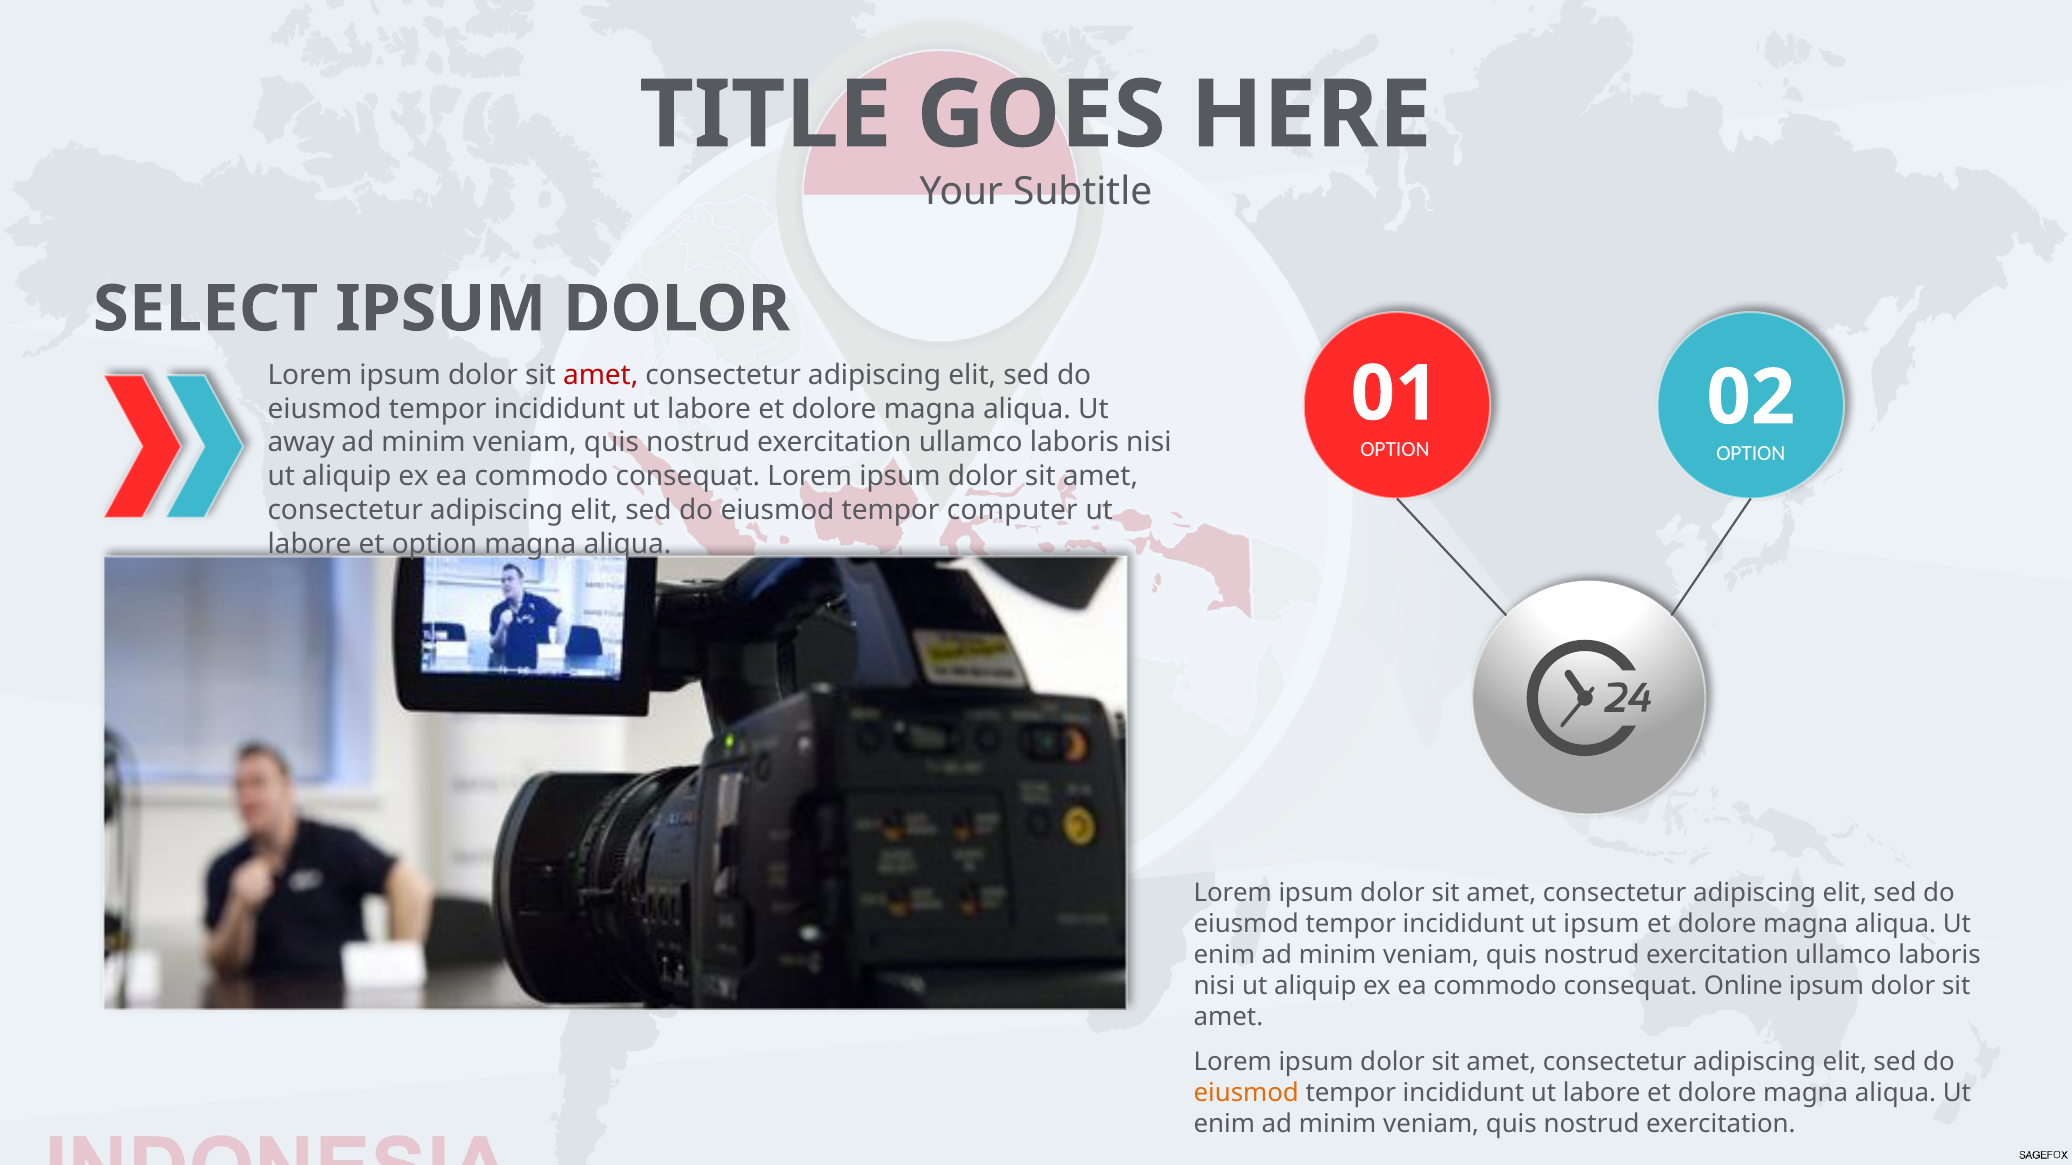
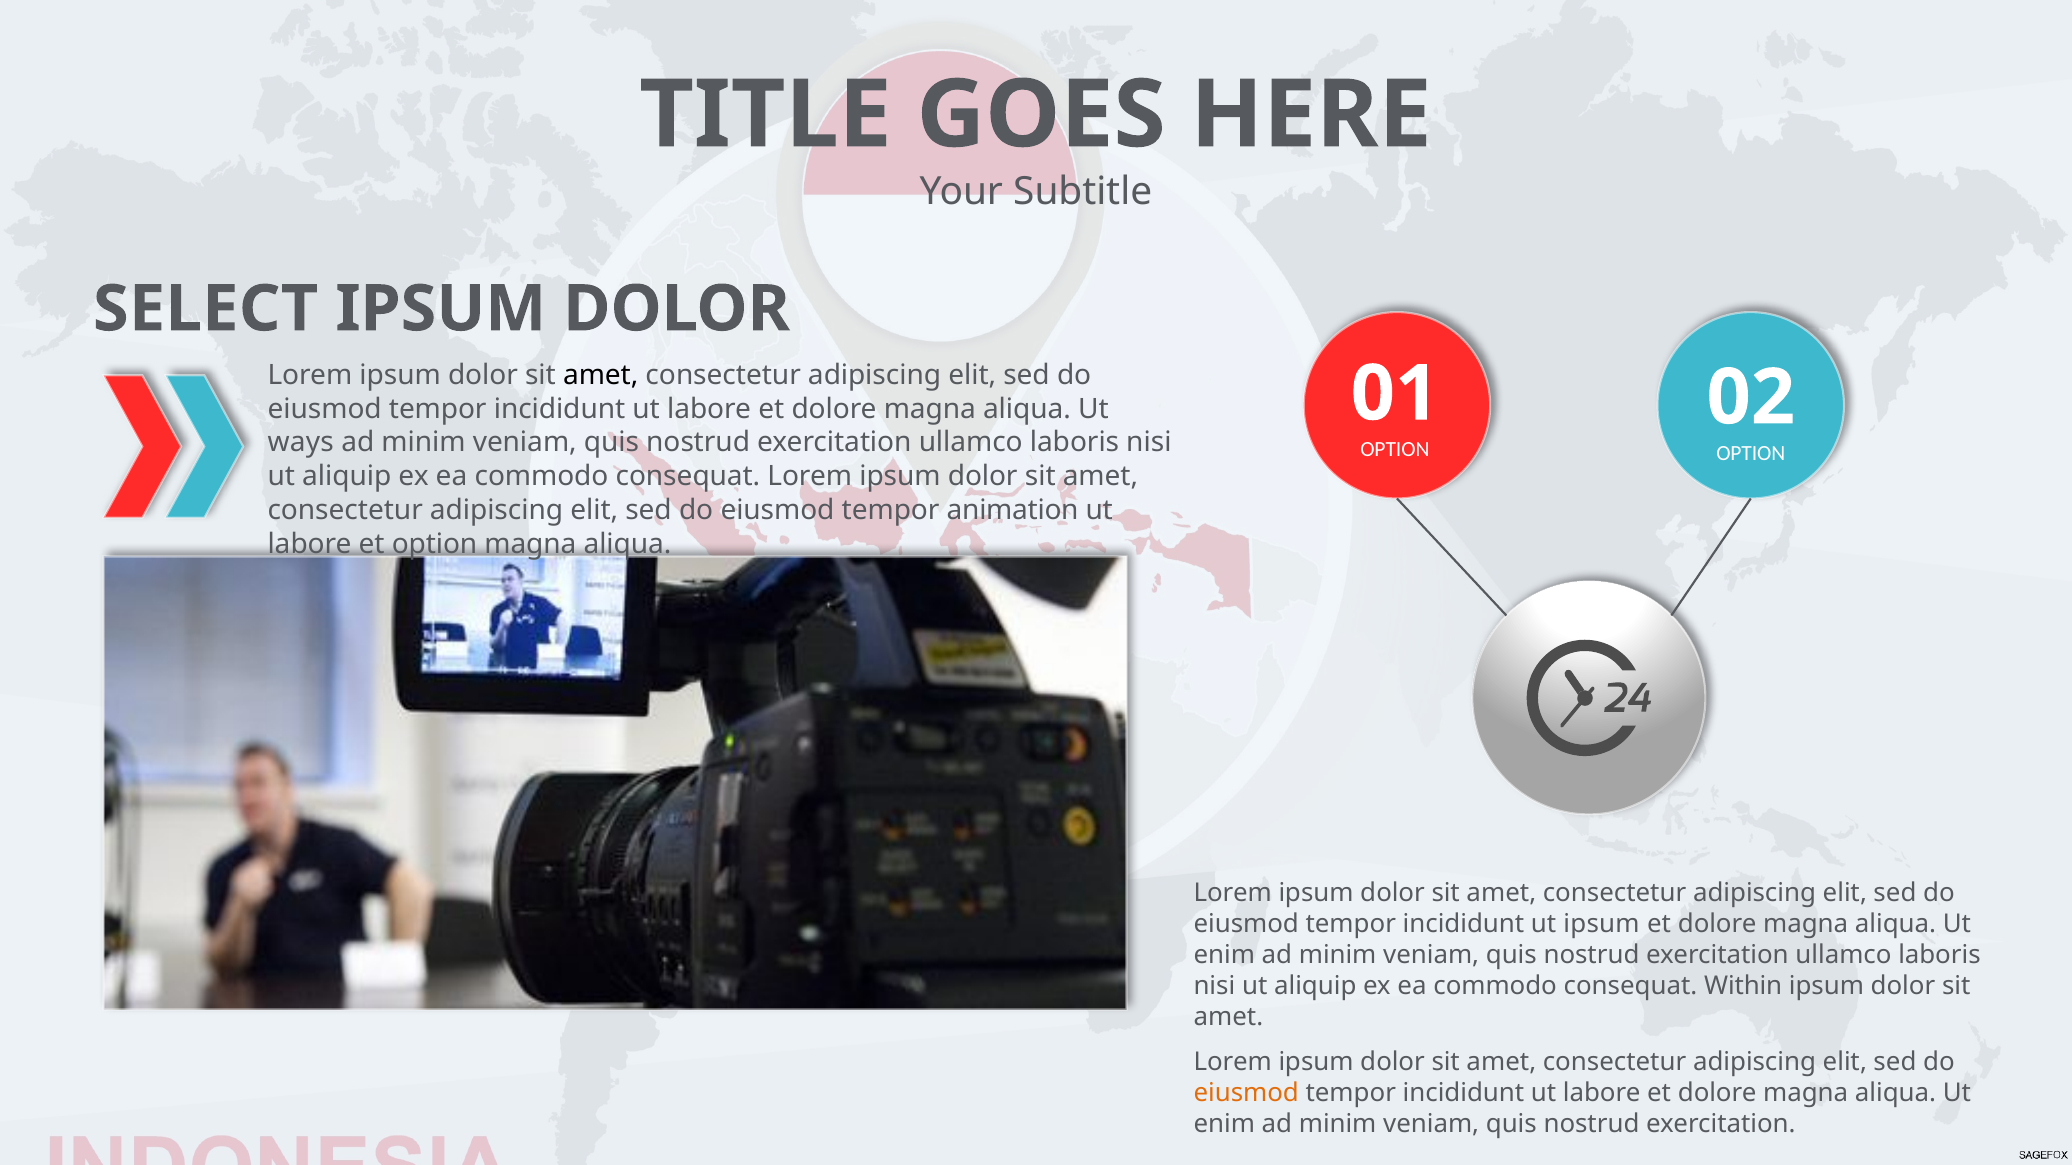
amet colour: red -> black (601, 375)
away: away -> ways (301, 443)
computer: computer -> animation (1013, 510)
Online: Online -> Within (1743, 986)
